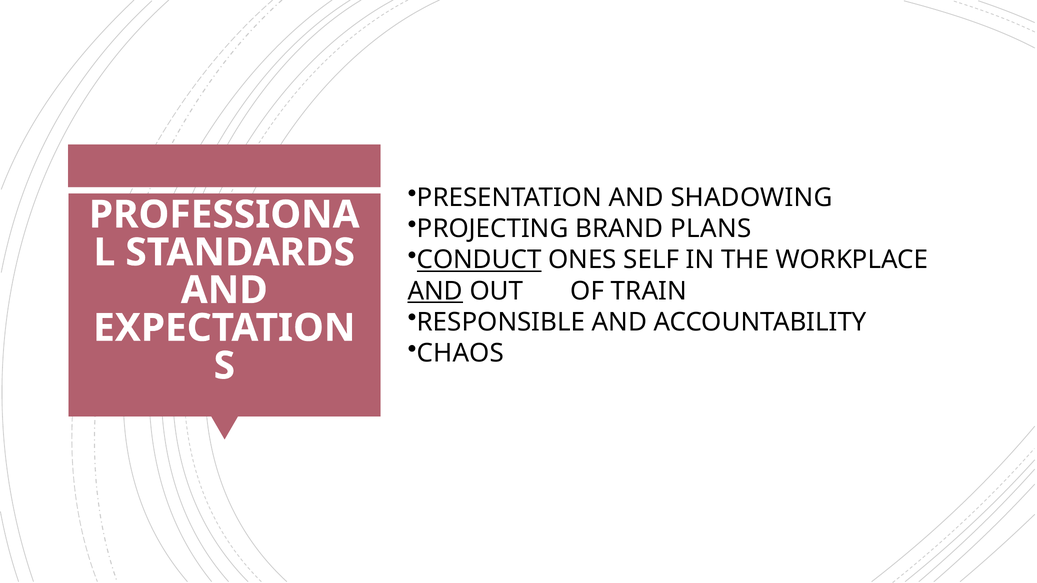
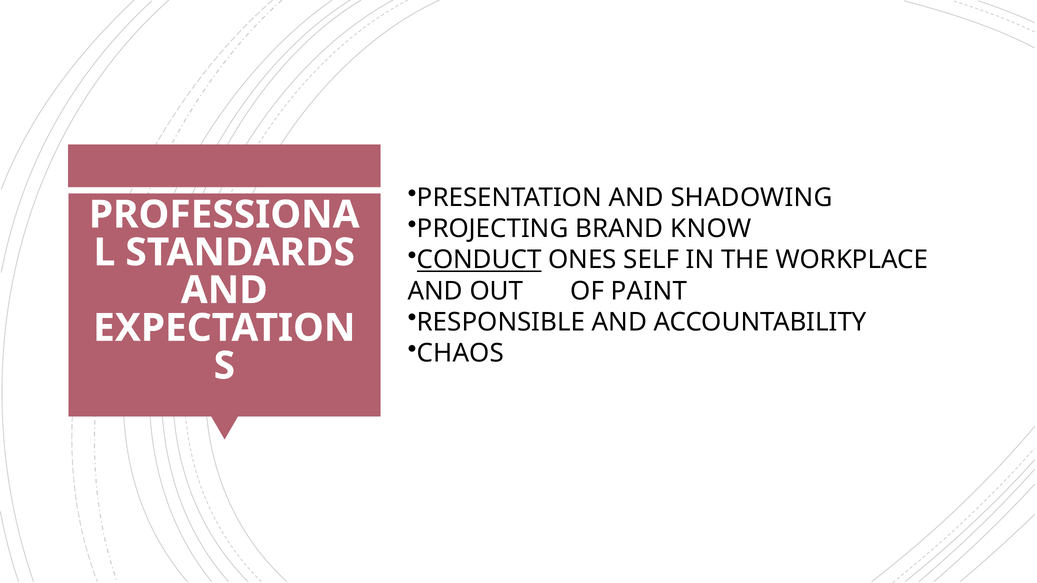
PLANS: PLANS -> KNOW (711, 229)
AND underline: present -> none (435, 291)
TRAIN: TRAIN -> PAINT (649, 291)
